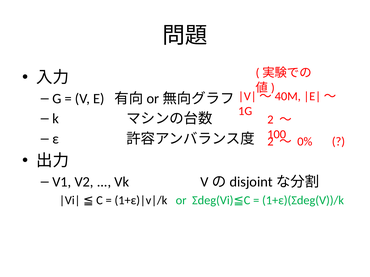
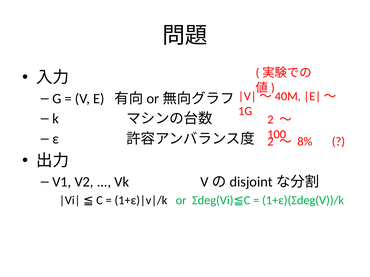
0%: 0% -> 8% (305, 142)
